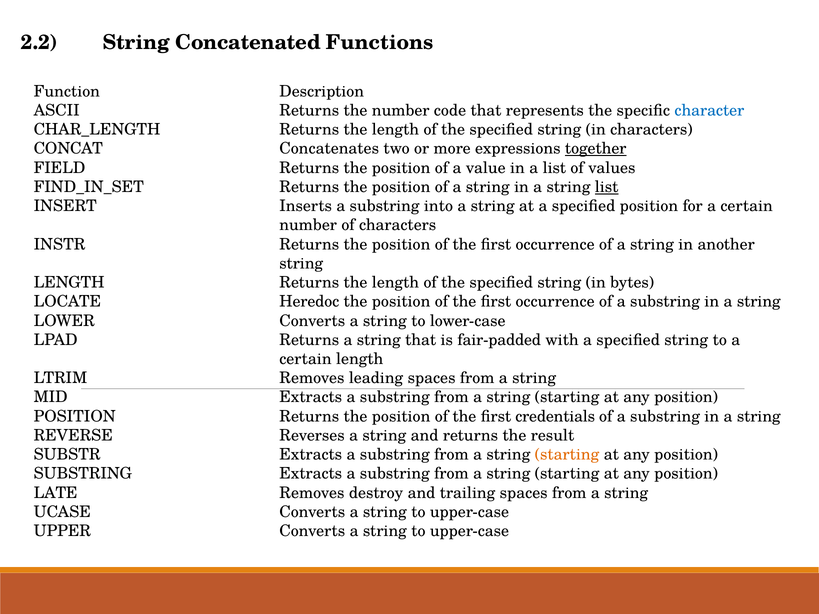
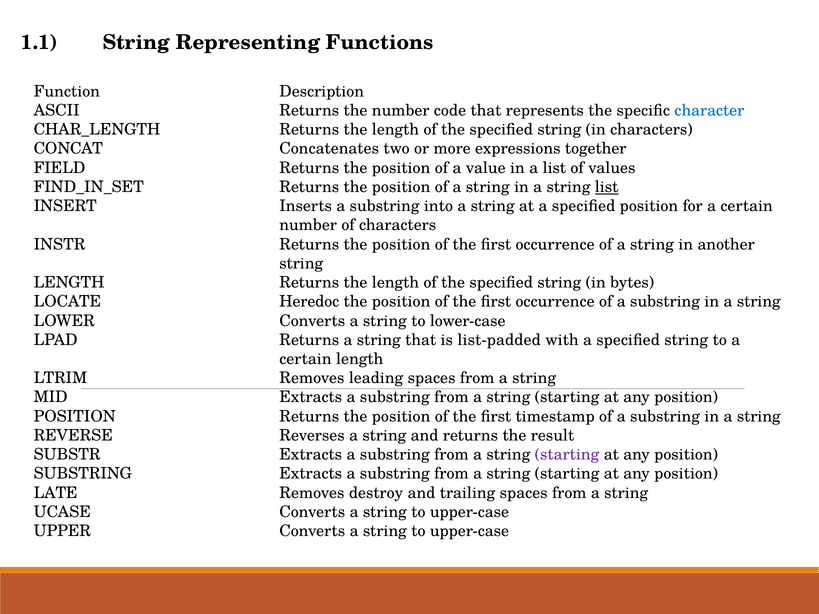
2.2: 2.2 -> 1.1 (39, 42)
Concatenated: Concatenated -> Representing (248, 42)
together underline: present -> none (596, 149)
fair-padded: fair-padded -> list-padded (499, 340)
credentials: credentials -> timestamp (555, 416)
starting colour: orange -> purple (567, 455)
